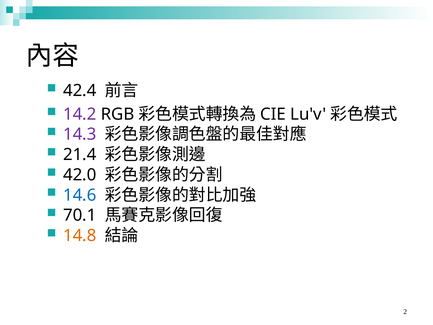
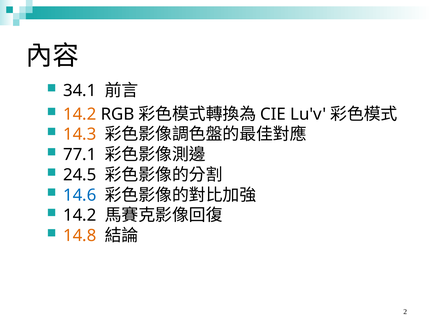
42.4: 42.4 -> 34.1 (80, 91)
14.2 colour: purple -> orange (80, 114)
14.3 colour: purple -> orange (80, 134)
21.4: 21.4 -> 77.1 (80, 155)
42.0: 42.0 -> 24.5 (80, 175)
70.1: 70.1 -> 14.2 (80, 215)
